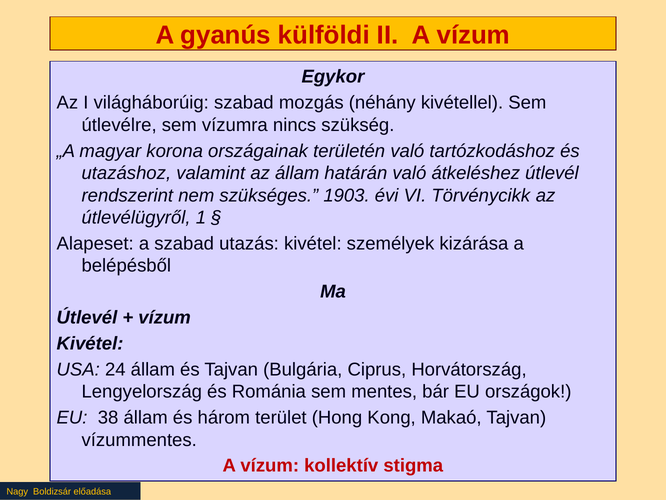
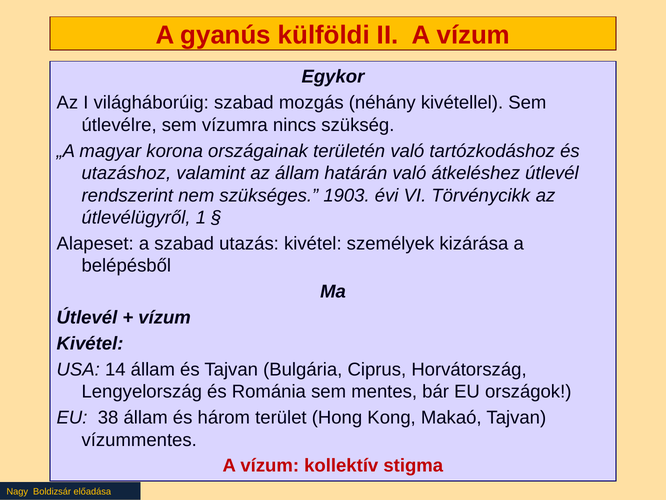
24: 24 -> 14 (115, 369)
